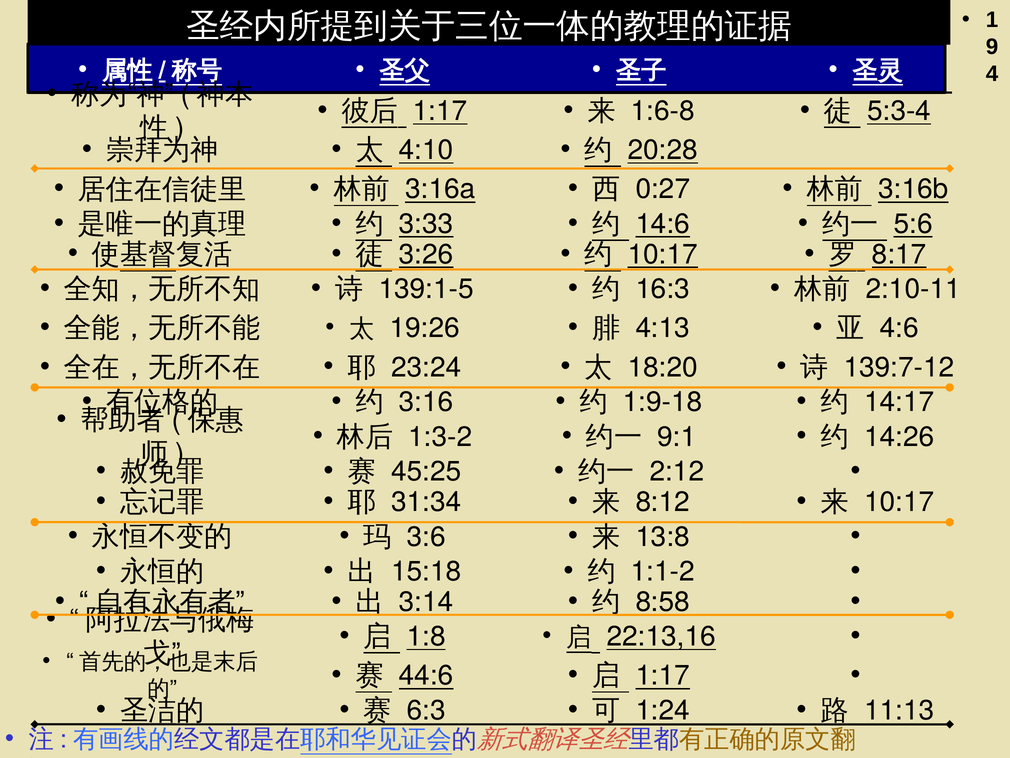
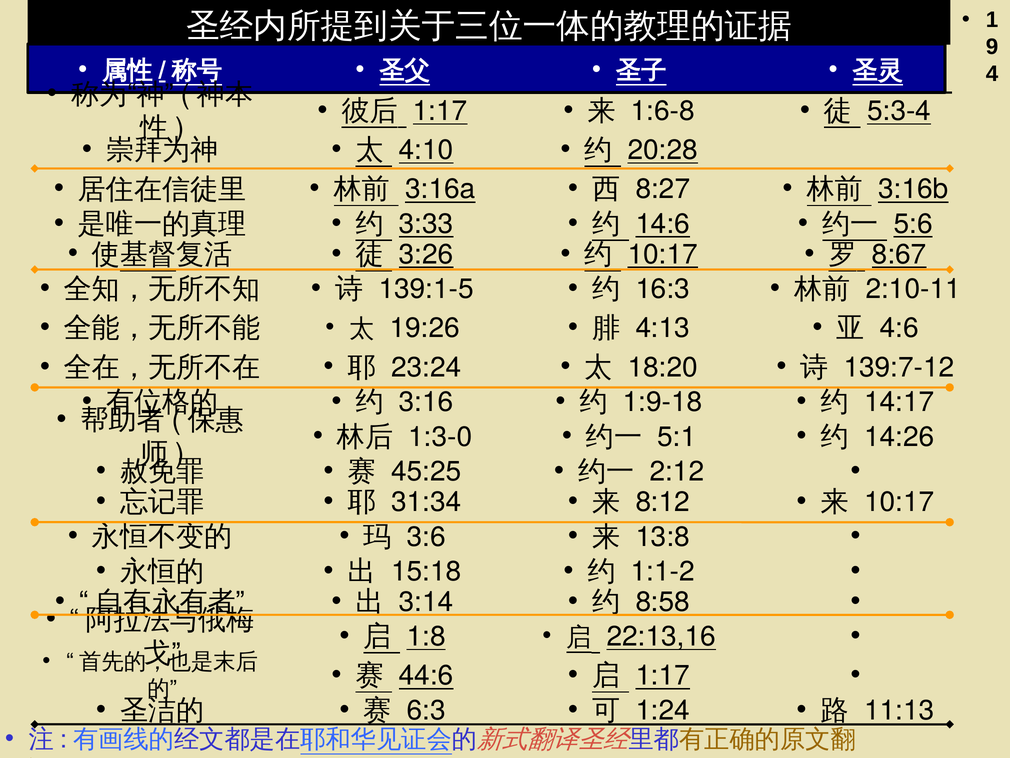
0:27: 0:27 -> 8:27 (663, 189)
8:17: 8:17 -> 8:67 (899, 254)
1:3-2: 1:3-2 -> 1:3-0 (440, 436)
9:1: 9:1 -> 5:1 (677, 436)
